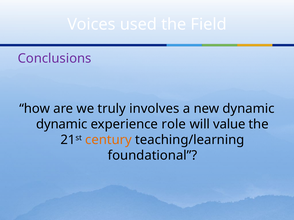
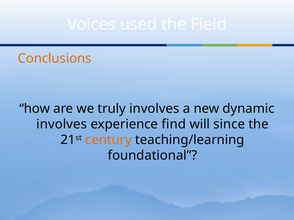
Conclusions colour: purple -> orange (55, 58)
dynamic: dynamic -> involves (62, 124)
role: role -> find (174, 124)
value: value -> since (229, 124)
